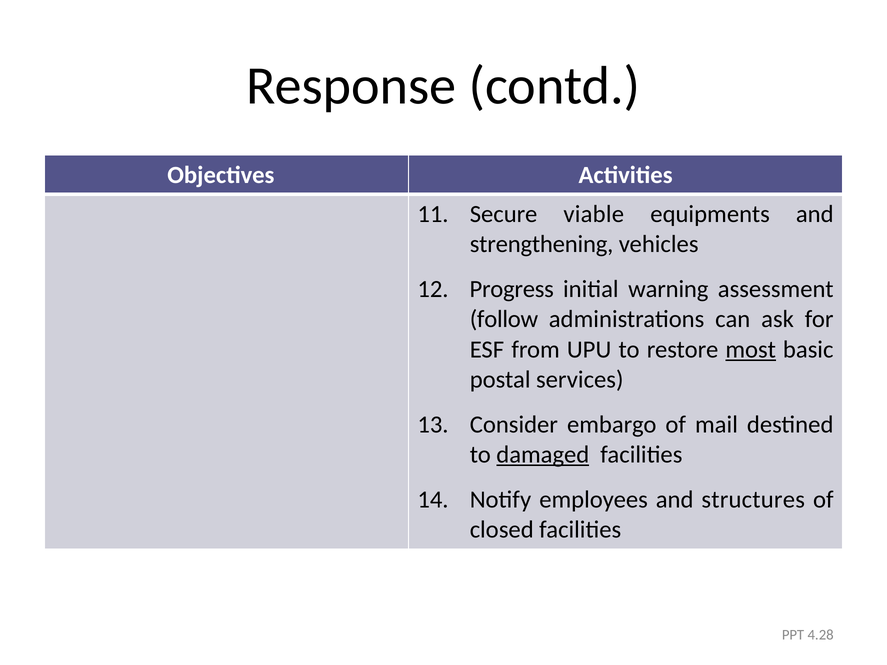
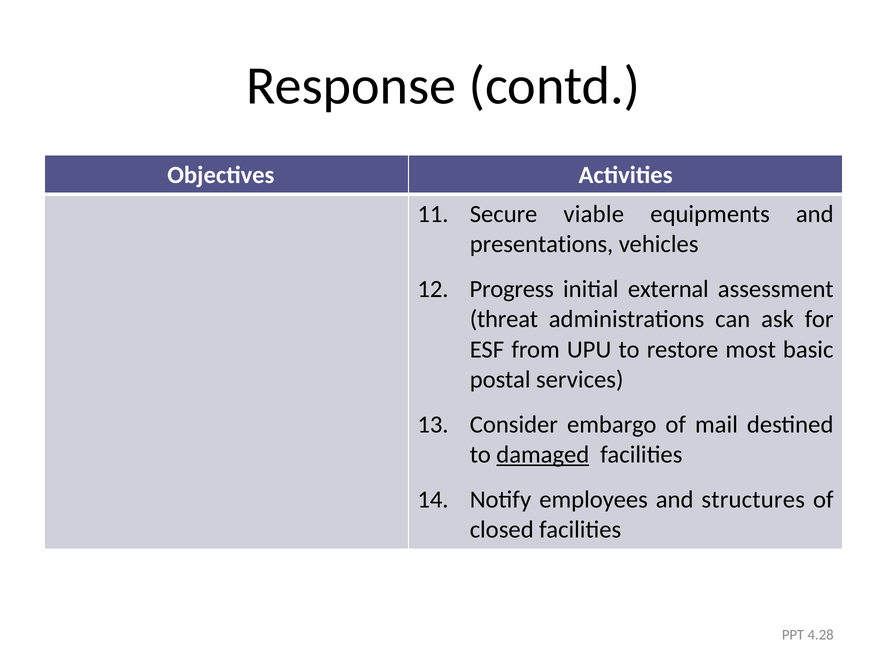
strengthening: strengthening -> presentations (542, 244)
warning: warning -> external (668, 289)
follow: follow -> threat (504, 319)
most underline: present -> none (751, 350)
